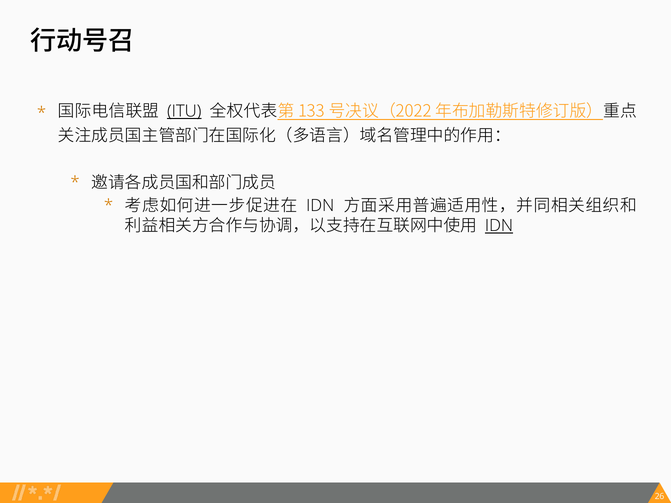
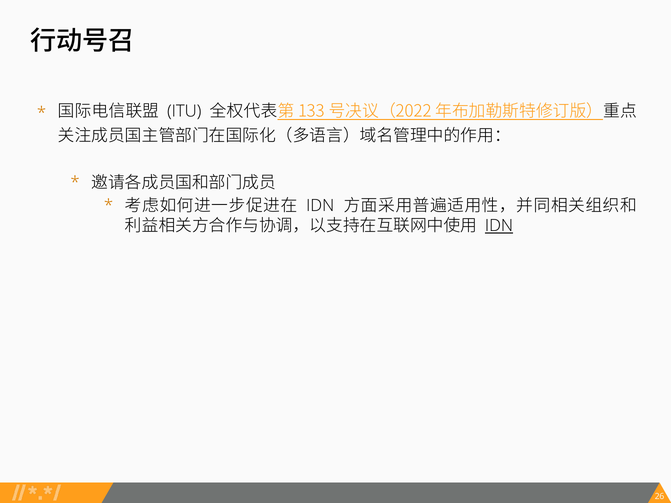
ITU underline: present -> none (184, 111)
